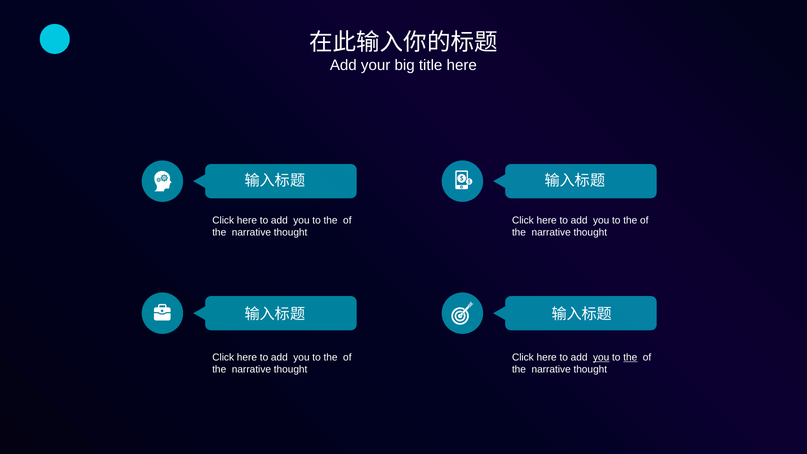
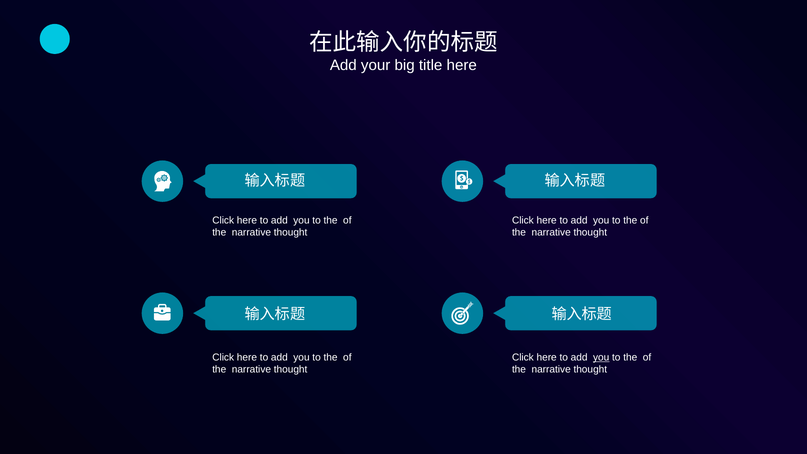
the underline: present -> none (630, 357)
